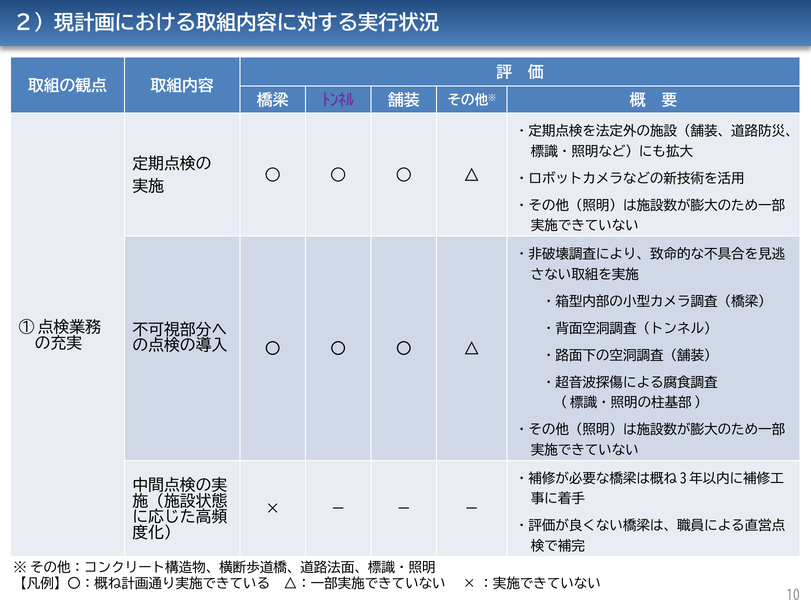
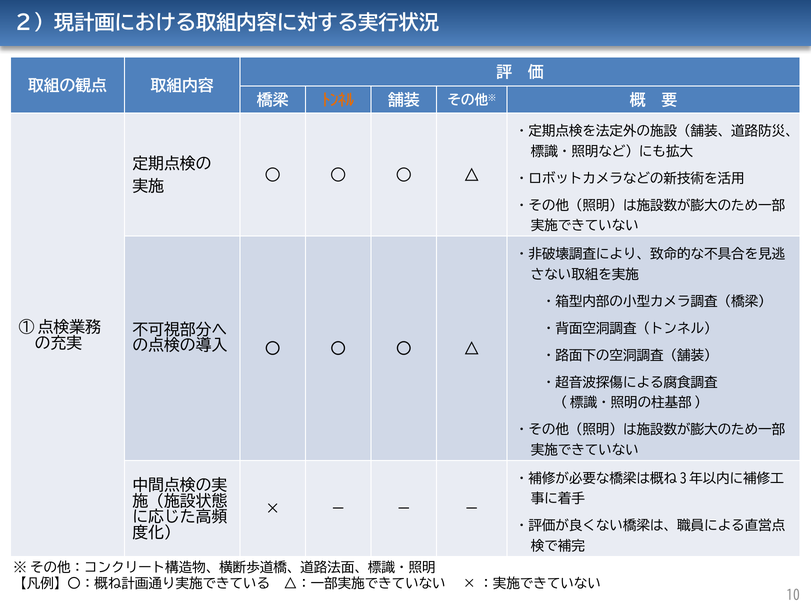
ﾄﾝﾈﾙ colour: purple -> orange (338, 100)
